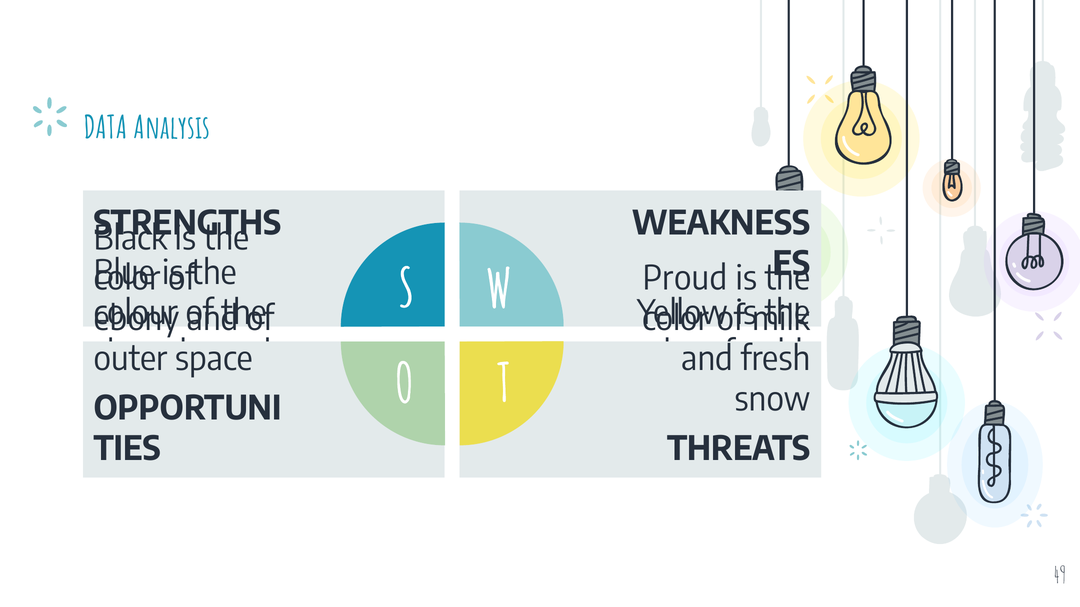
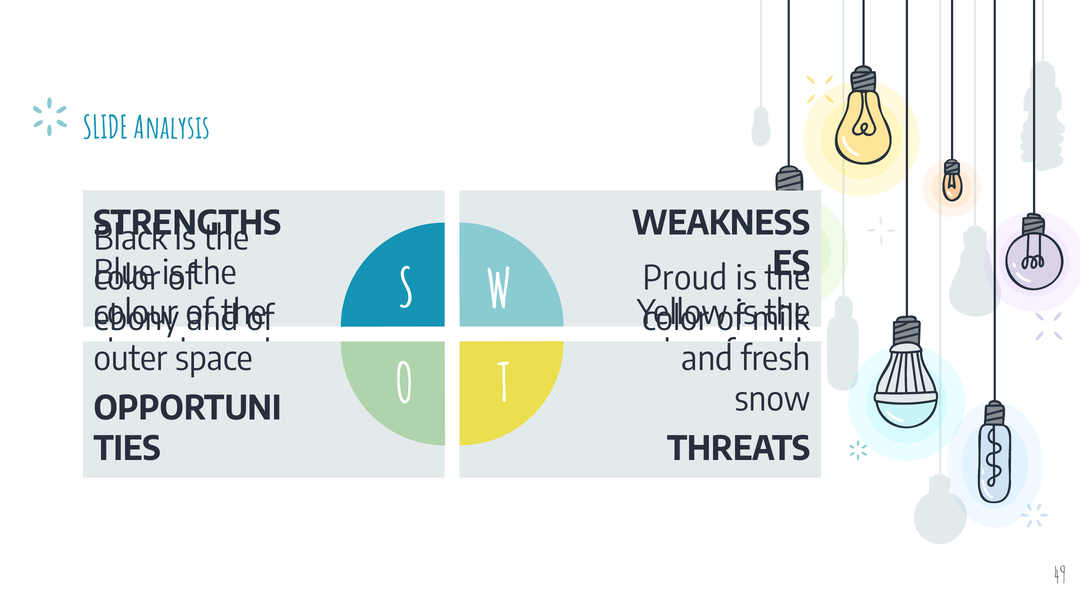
DATA: DATA -> SLIDE (106, 128)
